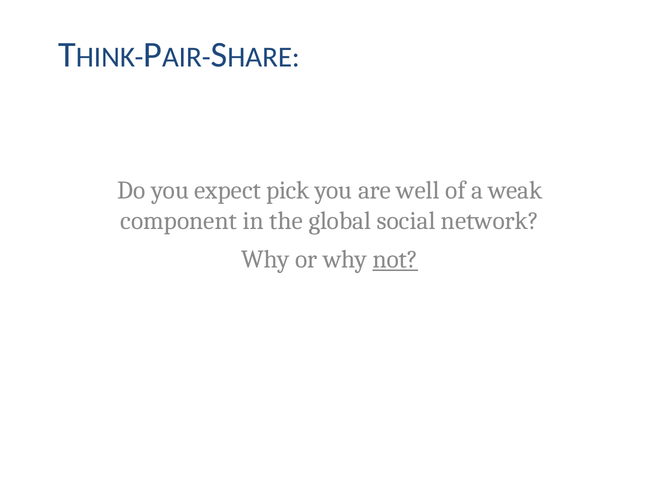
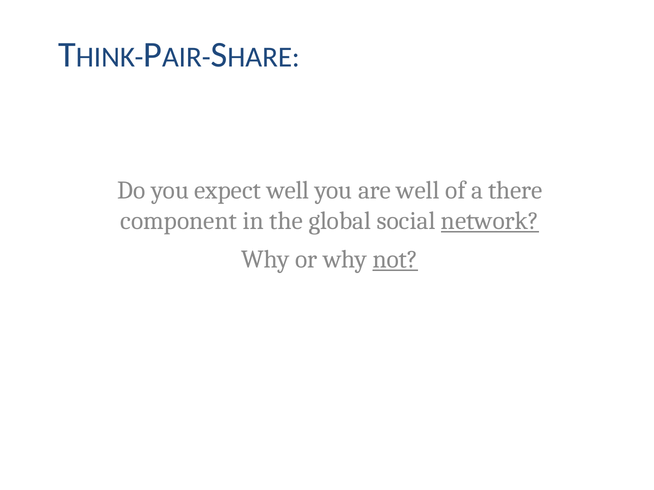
expect pick: pick -> well (288, 190)
weak: weak -> there (515, 190)
network underline: none -> present (490, 221)
